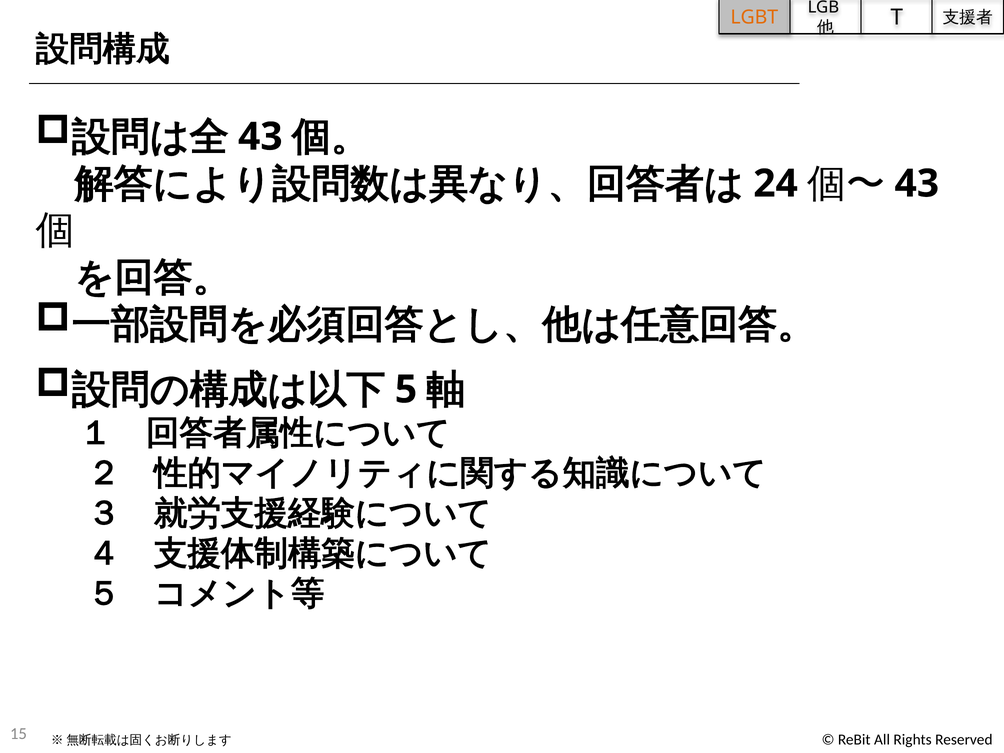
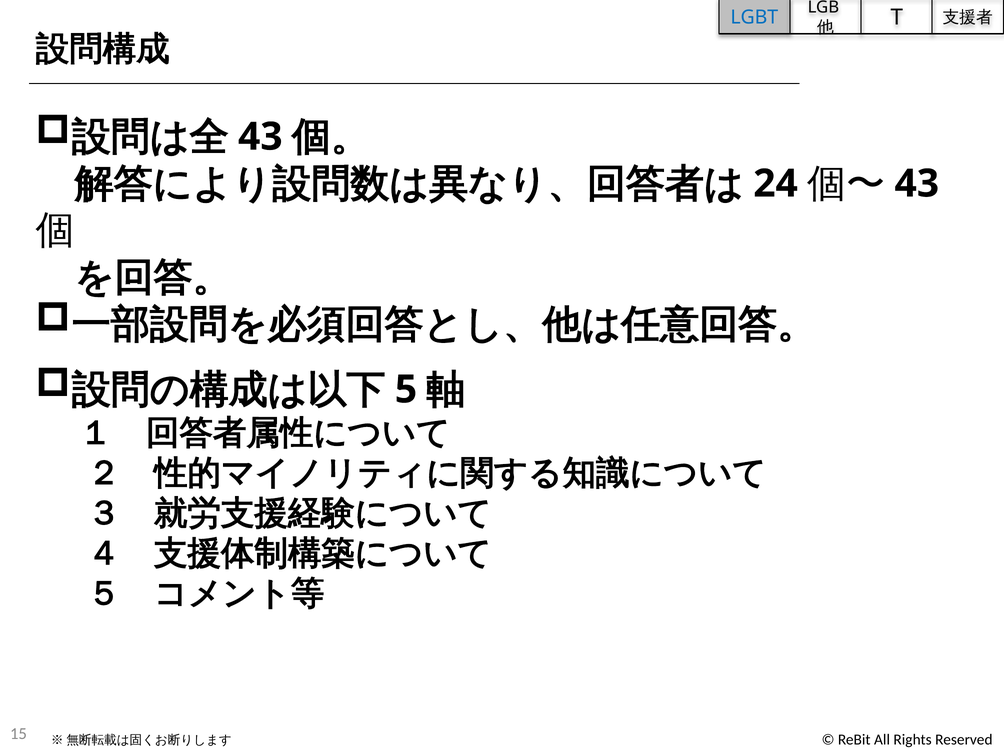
LGBT colour: orange -> blue (754, 17)
